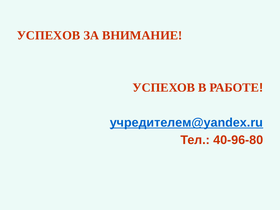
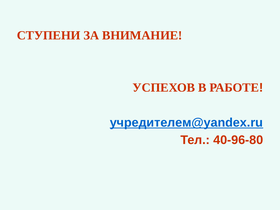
УСПЕХОВ: УСПЕХОВ -> СТУПЕНИ (49, 35)
